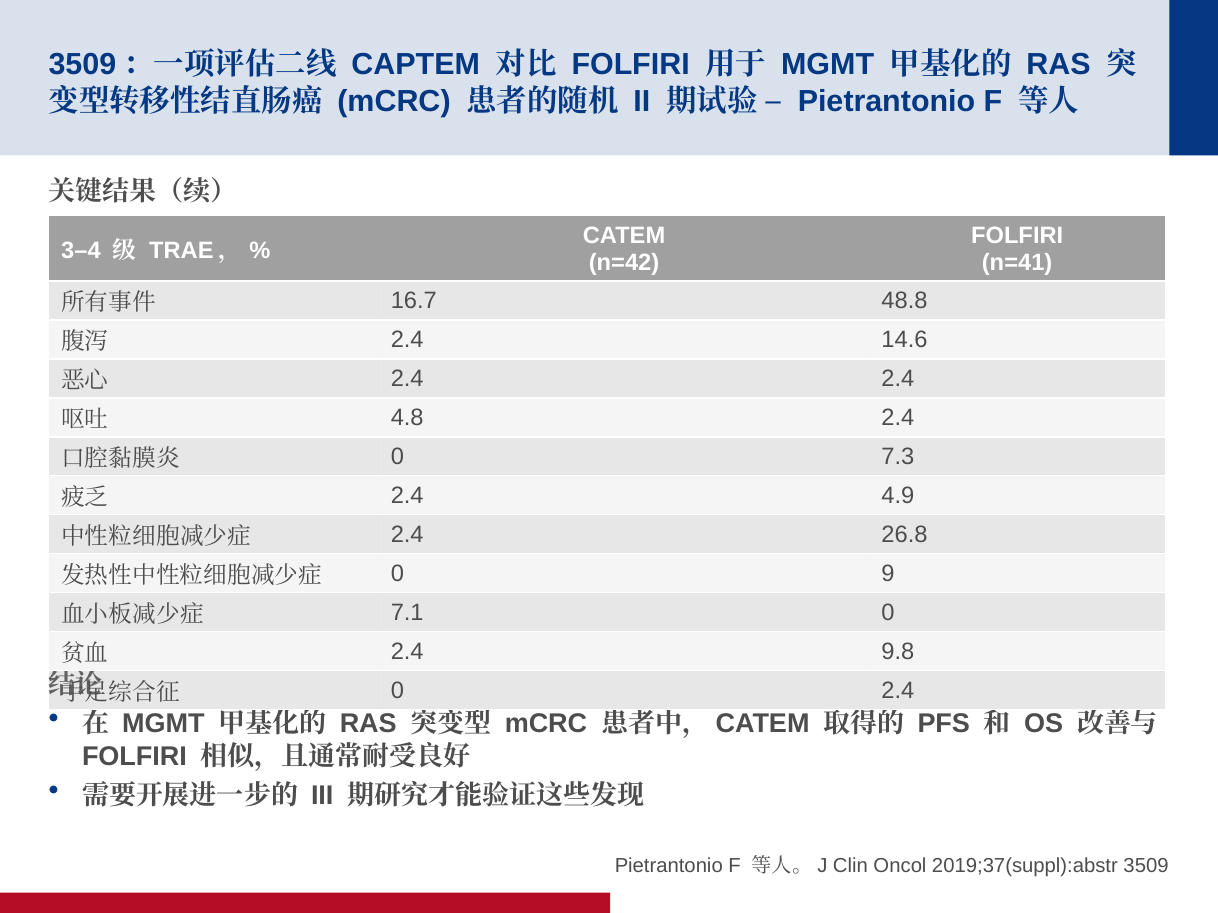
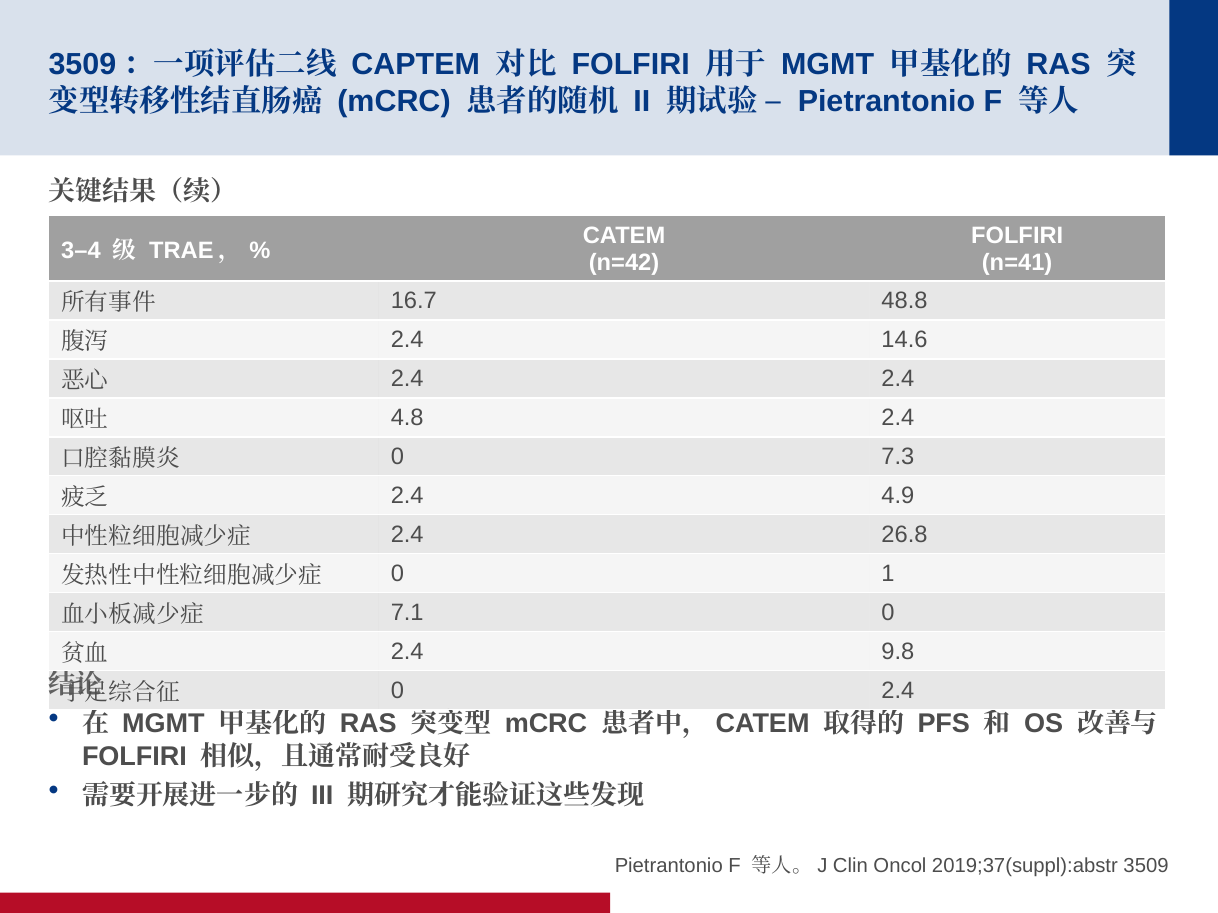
9: 9 -> 1 (888, 574)
